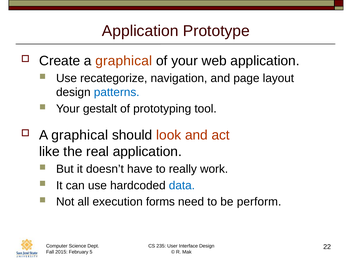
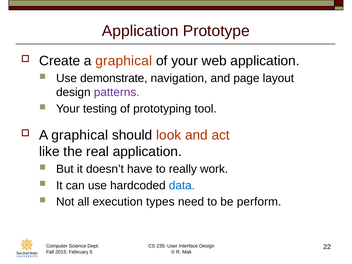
recategorize: recategorize -> demonstrate (114, 78)
patterns colour: blue -> purple (117, 92)
gestalt: gestalt -> testing (100, 109)
forms: forms -> types (160, 202)
